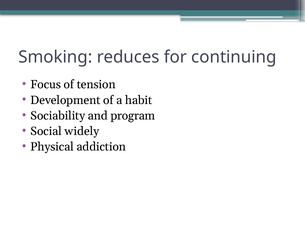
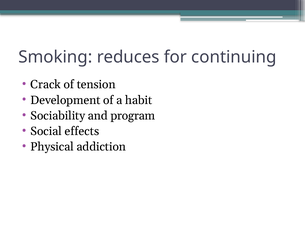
Focus: Focus -> Crack (46, 84)
widely: widely -> effects (82, 131)
